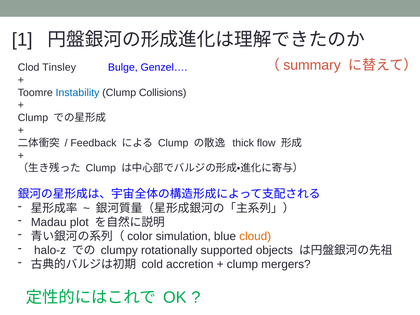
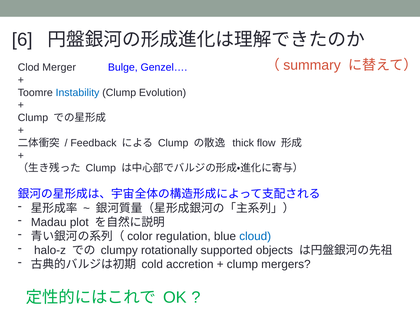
1: 1 -> 6 (22, 40)
Tinsley: Tinsley -> Merger (59, 67)
Collisions: Collisions -> Evolution (163, 93)
simulation: simulation -> regulation (183, 236)
cloud colour: orange -> blue (255, 236)
